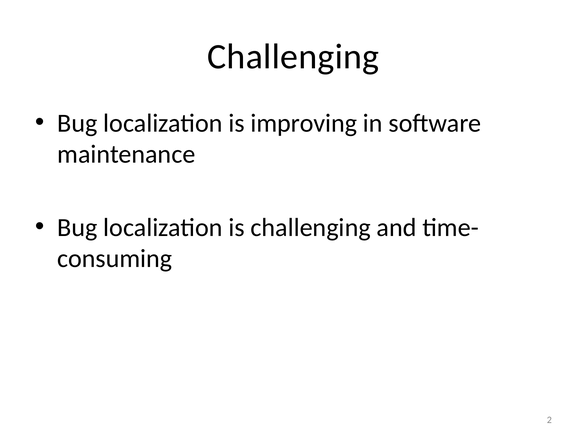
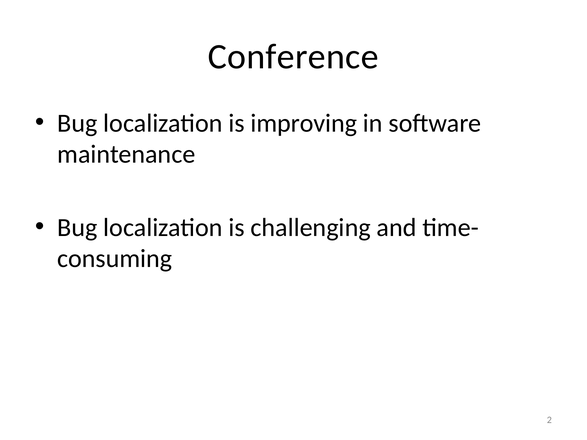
Challenging: Challenging -> Conference (293, 57)
